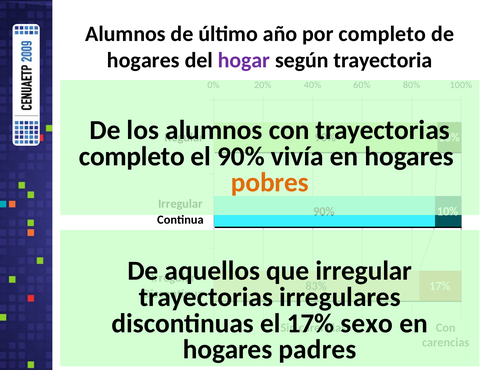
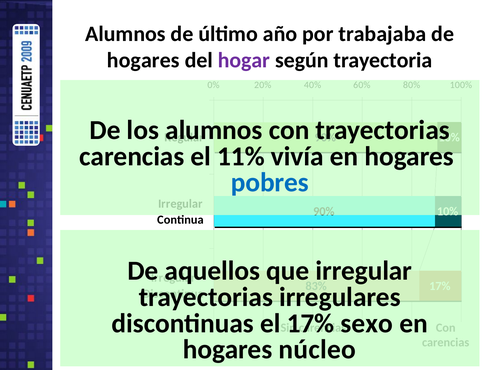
por completo: completo -> trabajaba (382, 34)
completo: completo -> carencias (132, 156)
el 90%: 90% -> 11% (241, 156)
pobres colour: orange -> blue (270, 182)
padres: padres -> núcleo (317, 349)
